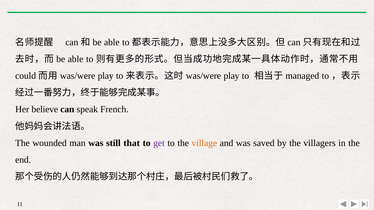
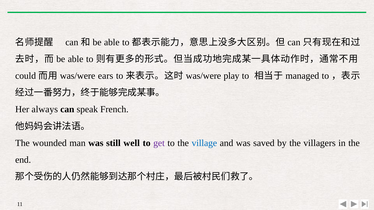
play: play -> ears (106, 76)
believe: believe -> always (45, 110)
that: that -> well (132, 143)
village colour: orange -> blue (204, 143)
